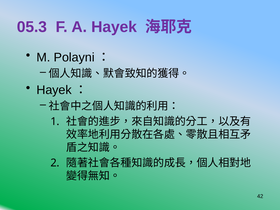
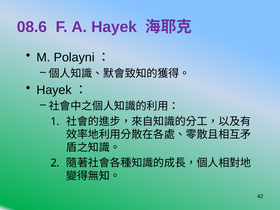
05.3: 05.3 -> 08.6 (32, 27)
